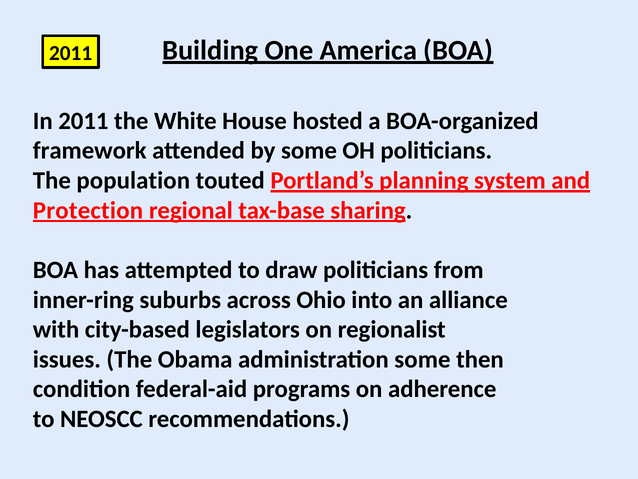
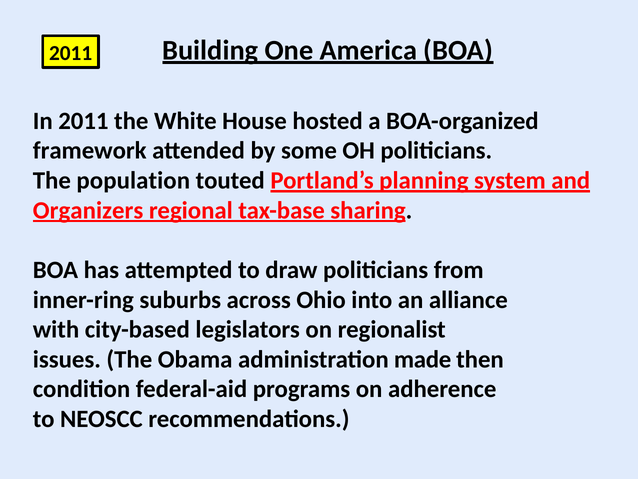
Protection: Protection -> Organizers (88, 210)
administration some: some -> made (423, 359)
